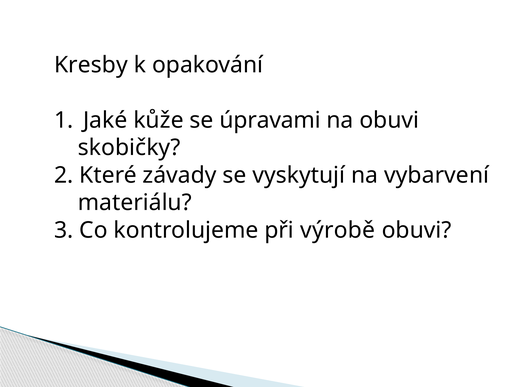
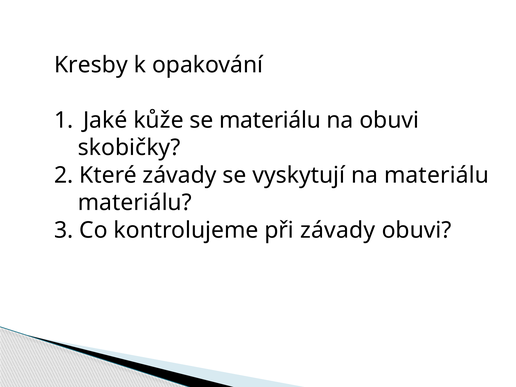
se úpravami: úpravami -> materiálu (270, 120)
na vybarvení: vybarvení -> materiálu (437, 175)
při výrobě: výrobě -> závady (338, 230)
